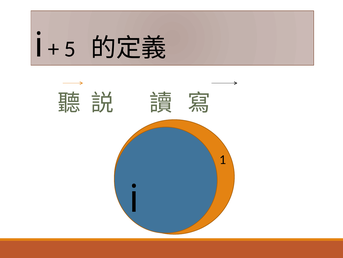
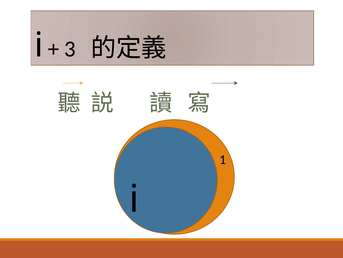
5: 5 -> 3 (70, 49)
